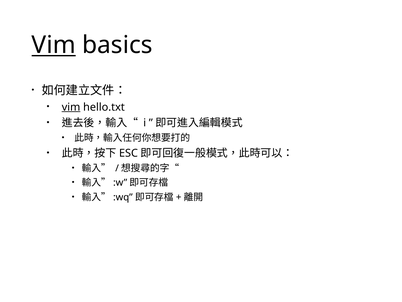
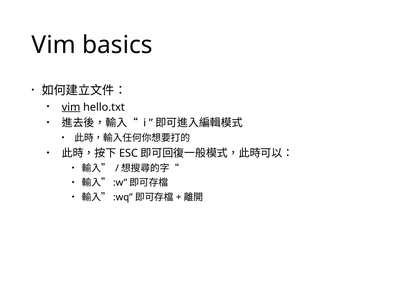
Vim underline: present -> none (54, 45)
